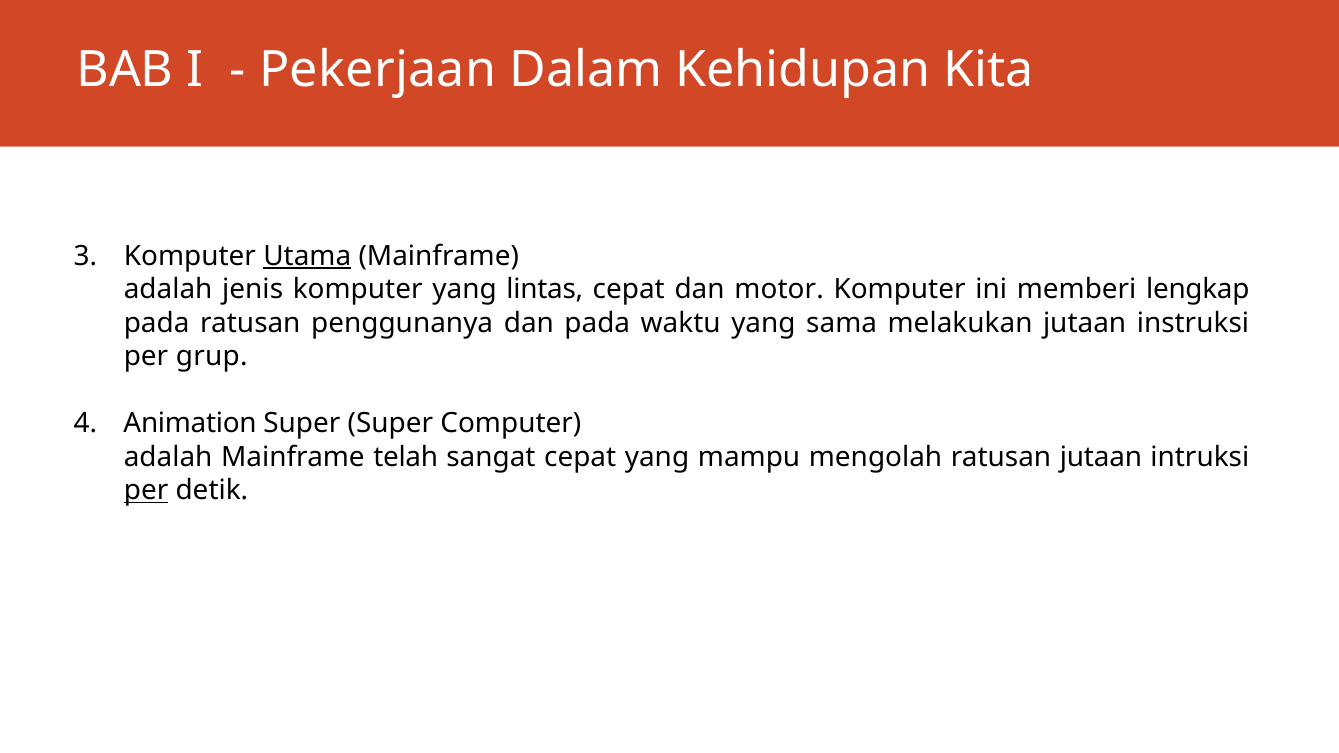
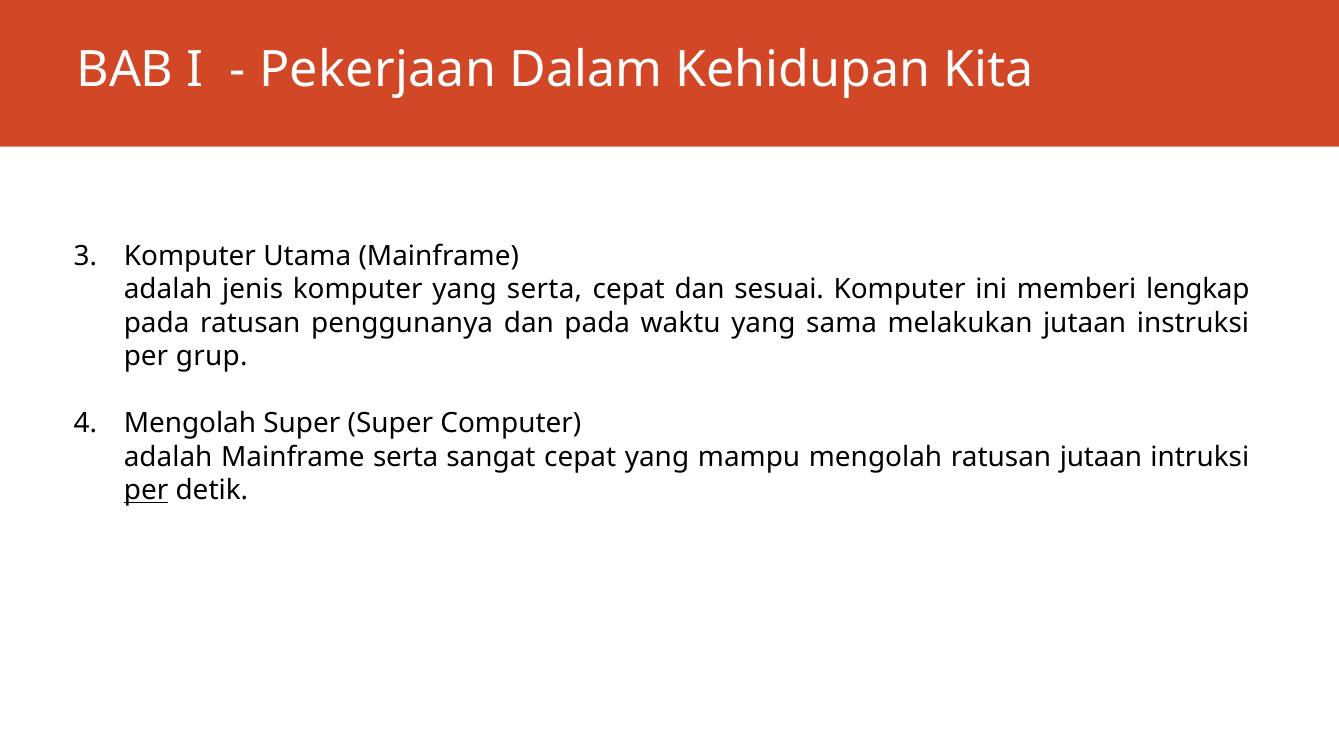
Utama underline: present -> none (307, 256)
yang lintas: lintas -> serta (545, 290)
motor: motor -> sesuai (779, 290)
Animation: Animation -> Mengolah (190, 424)
Mainframe telah: telah -> serta (406, 457)
